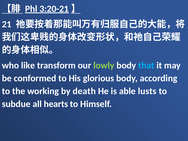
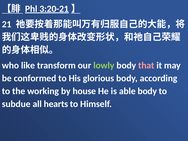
that colour: light blue -> pink (146, 65)
death: death -> house (84, 91)
able lusts: lusts -> body (147, 91)
